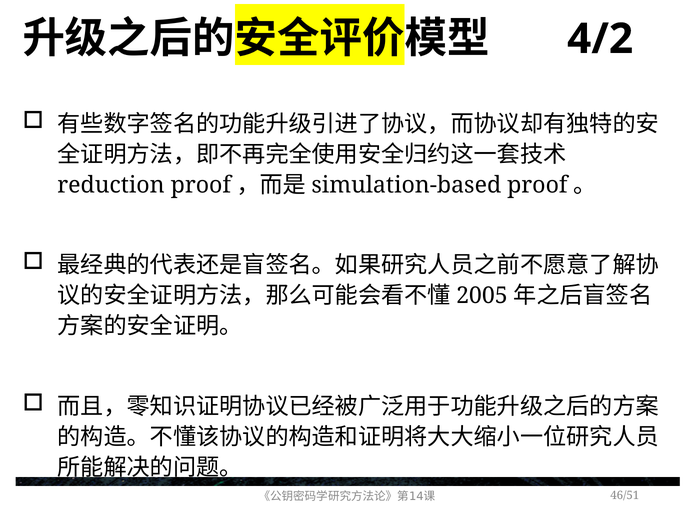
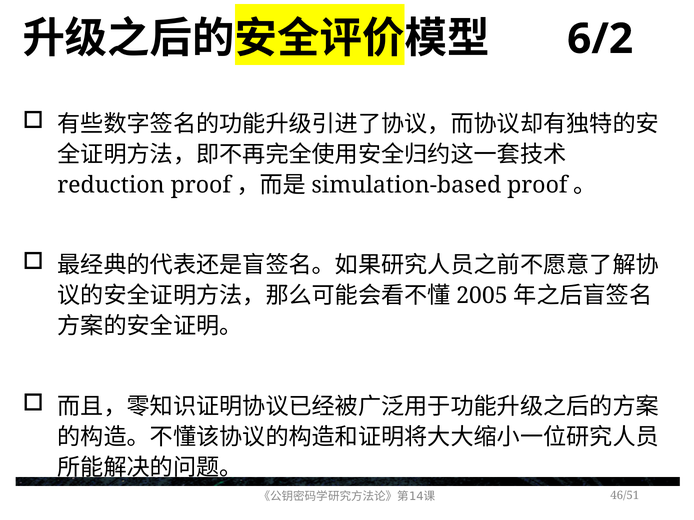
4/2: 4/2 -> 6/2 (600, 39)
